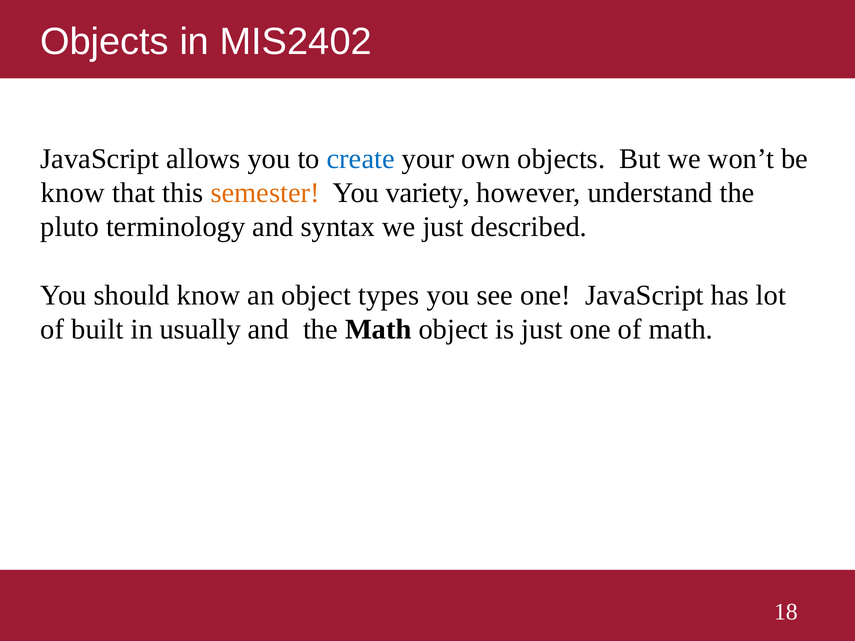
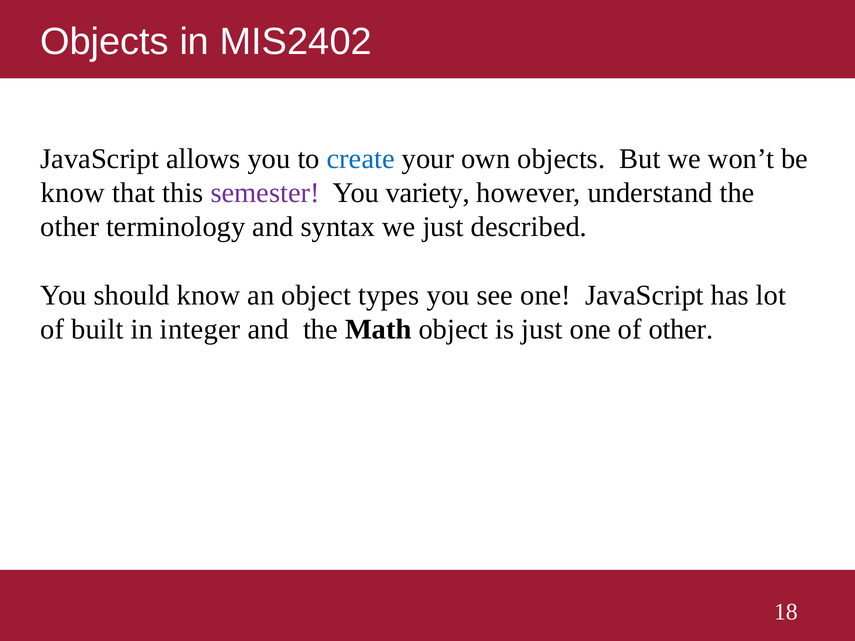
semester colour: orange -> purple (265, 193)
pluto: pluto -> other (70, 227)
usually: usually -> integer (200, 330)
of math: math -> other (681, 330)
